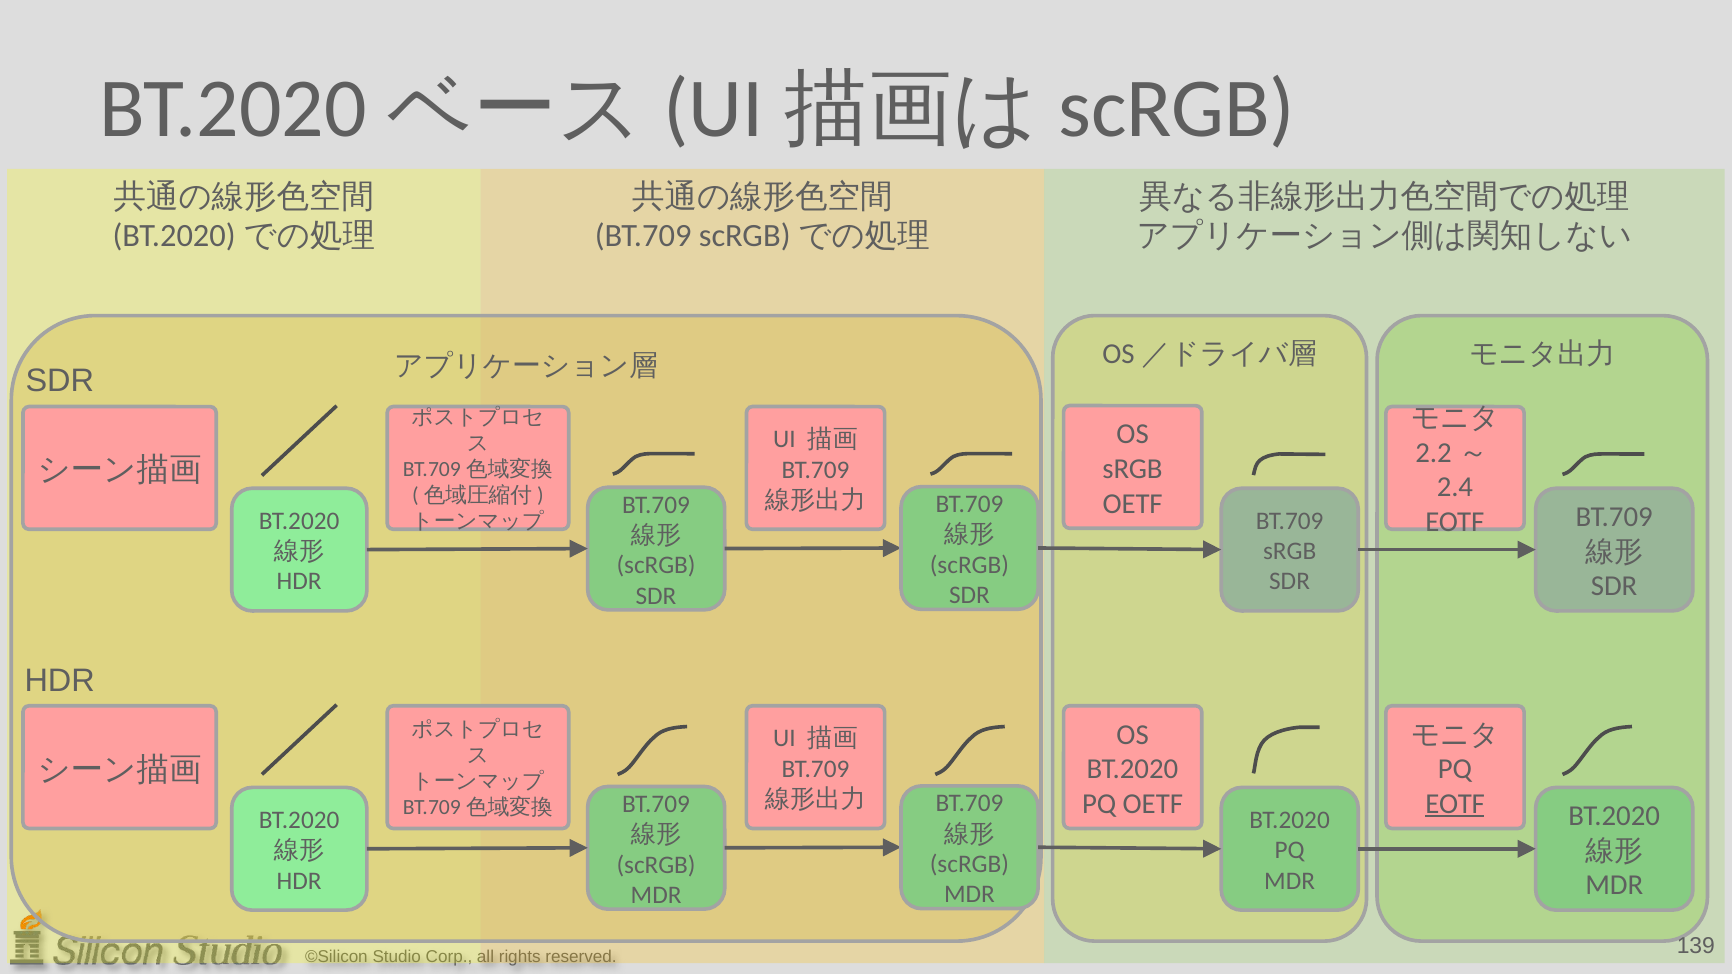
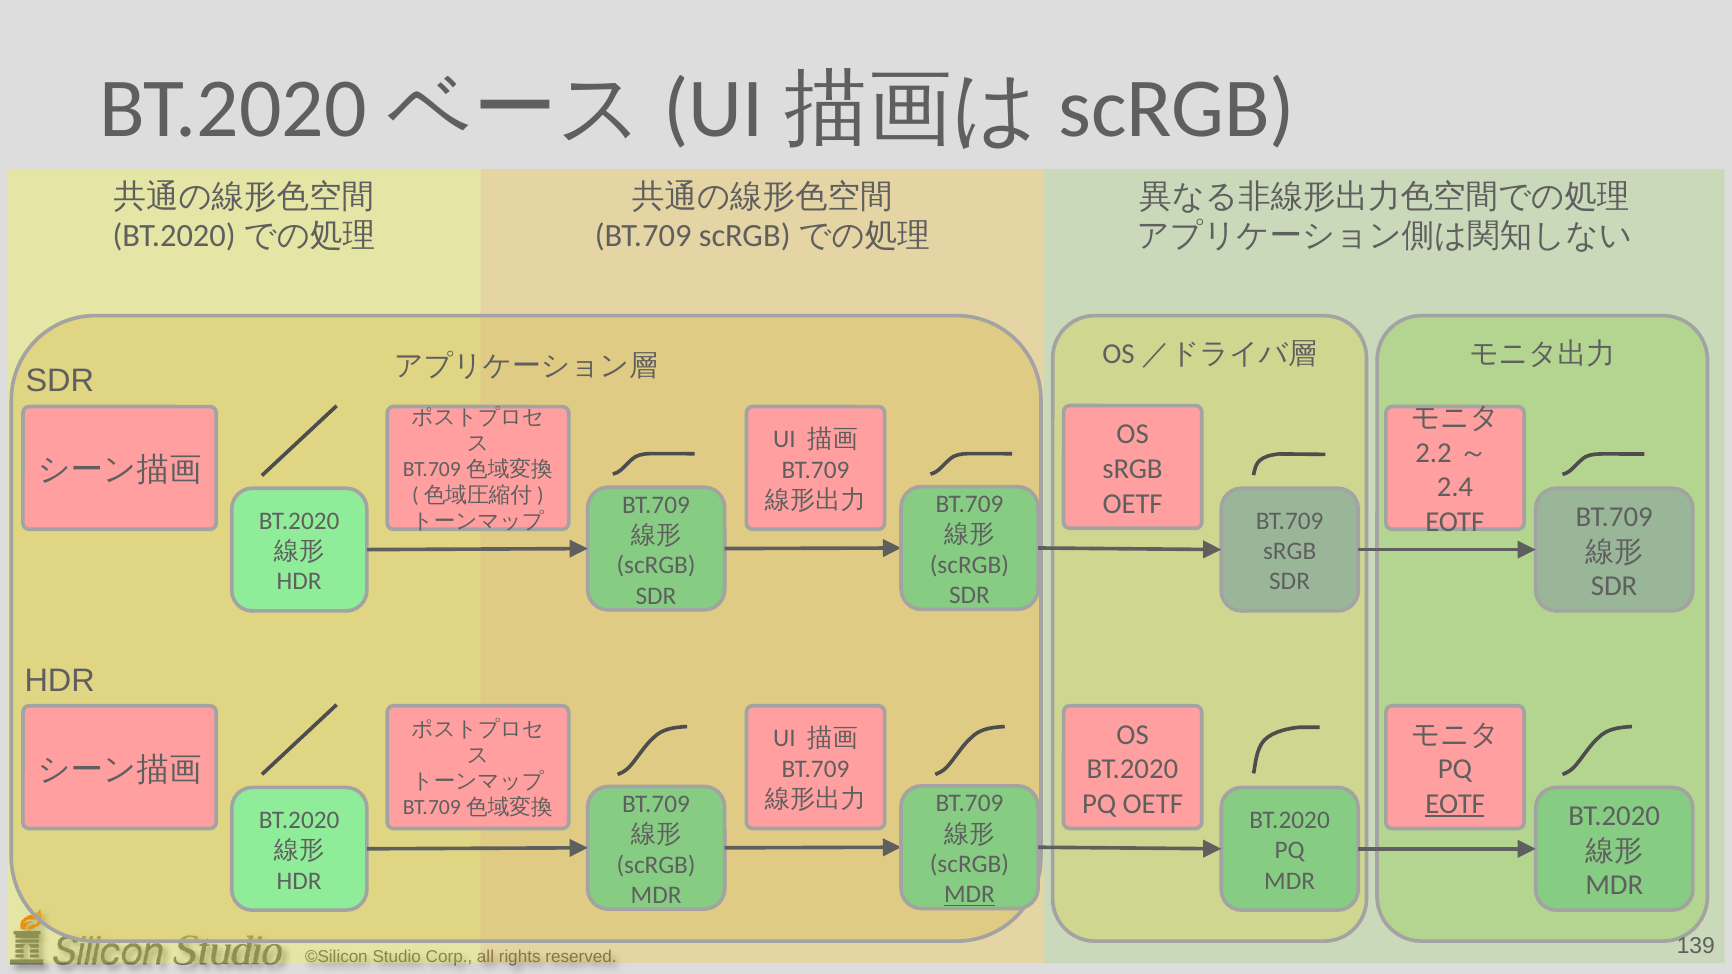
MDR underline: none -> present (969, 895)
